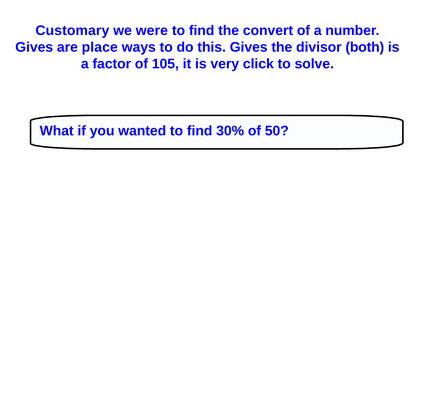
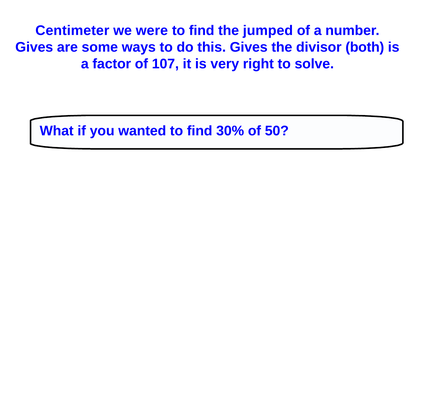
Customary: Customary -> Centimeter (72, 30)
convert: convert -> jumped (268, 30)
place: place -> some (100, 47)
105: 105 -> 107 (165, 64)
click: click -> right (258, 64)
